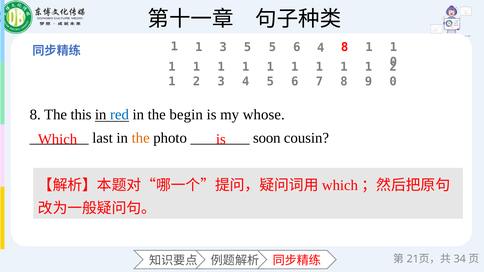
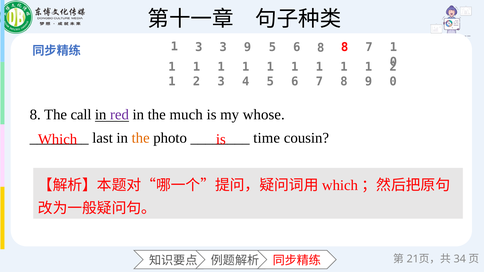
1: 1 -> 3 (199, 47)
3 5: 5 -> 9 (248, 47)
6 4: 4 -> 8 (321, 48)
1: 1 -> 7 (369, 47)
this: this -> call (81, 115)
red colour: blue -> purple (120, 115)
begin: begin -> much (186, 115)
soon: soon -> time (267, 138)
